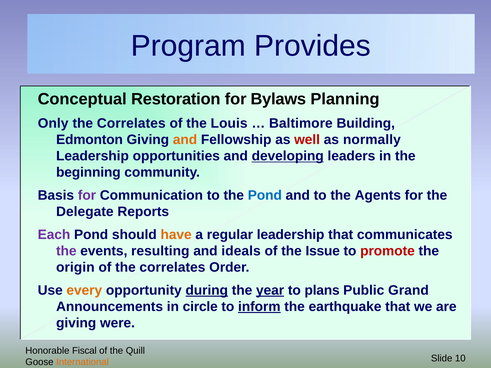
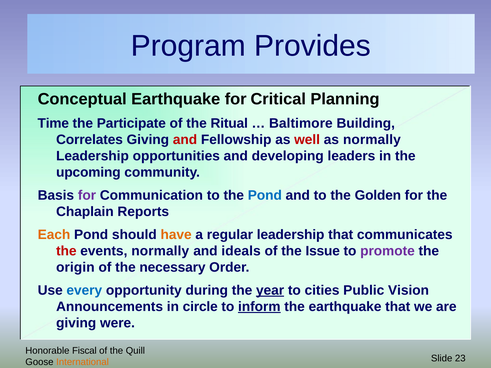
Conceptual Restoration: Restoration -> Earthquake (176, 99)
Bylaws: Bylaws -> Critical (278, 99)
Only: Only -> Time (53, 123)
Correlates: Correlates -> Participate (131, 123)
Louis: Louis -> Ritual (229, 123)
Edmonton: Edmonton -> Correlates (89, 140)
and colour: orange -> red (185, 140)
developing underline: present -> none (288, 156)
beginning: beginning -> upcoming (88, 173)
Agents: Agents -> Golden (378, 195)
Delegate: Delegate -> Chaplain (85, 212)
Each colour: purple -> orange (54, 235)
the colour: purple -> red (66, 251)
events resulting: resulting -> normally (160, 251)
promote colour: red -> purple (387, 251)
of the correlates: correlates -> necessary (173, 268)
every colour: orange -> blue (84, 290)
during underline: present -> none (207, 290)
plans: plans -> cities (322, 290)
Grand: Grand -> Vision (409, 290)
10: 10 -> 23 (460, 359)
